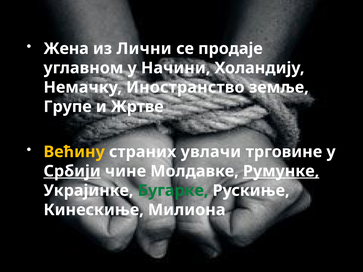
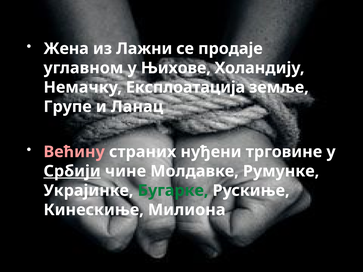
Лични: Лични -> Лажни (144, 49)
Начини: Начини -> Њихове (176, 68)
Иностранство: Иностранство -> Експлоатација (186, 87)
Жртве: Жртве -> Ланац (137, 107)
Већину colour: yellow -> pink (74, 152)
увлачи: увлачи -> нуђени (211, 152)
Румунке underline: present -> none (281, 171)
